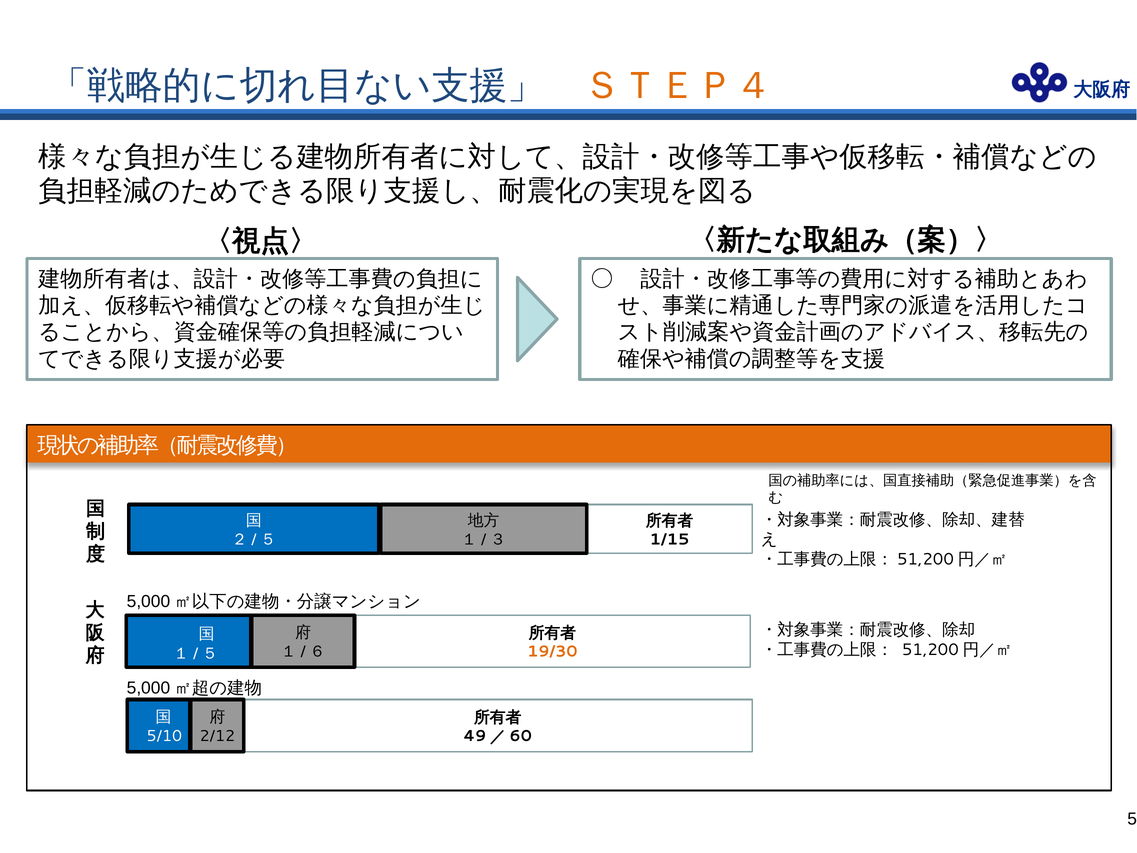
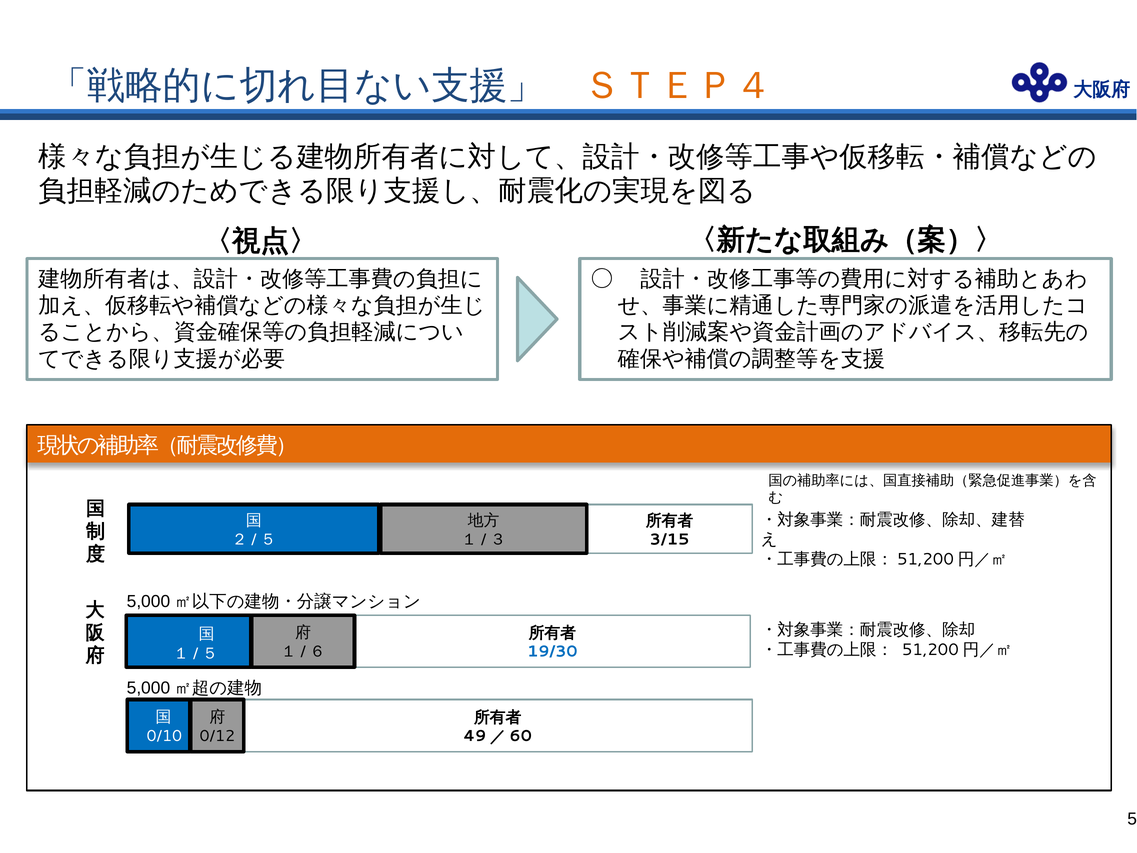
1/15: 1/15 -> 3/15 (670, 539)
19/30 colour: orange -> blue (552, 652)
5/10: 5/10 -> 0/10 (164, 736)
2/12: 2/12 -> 0/12 (217, 736)
